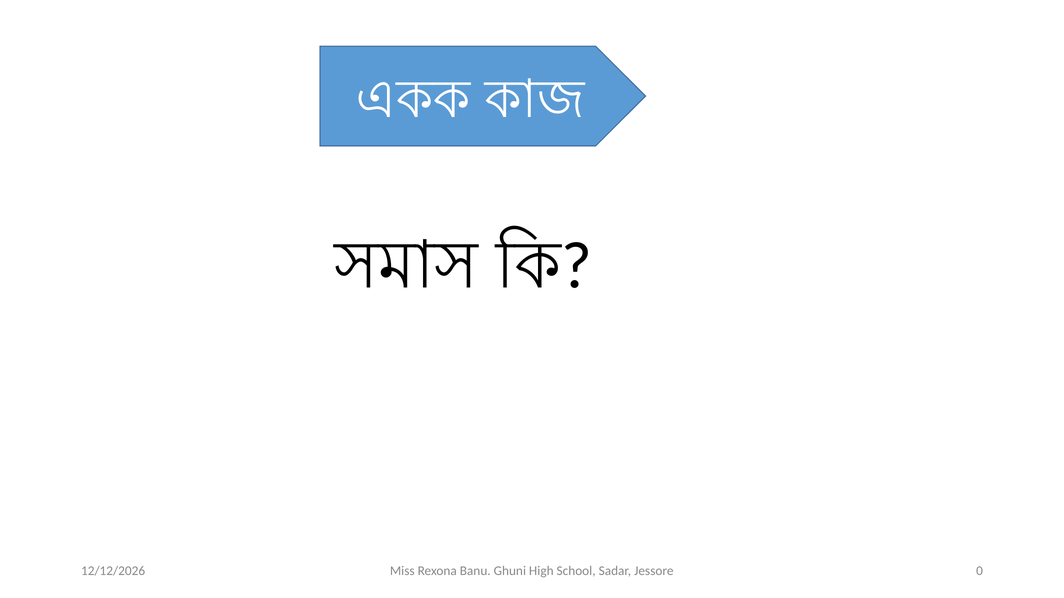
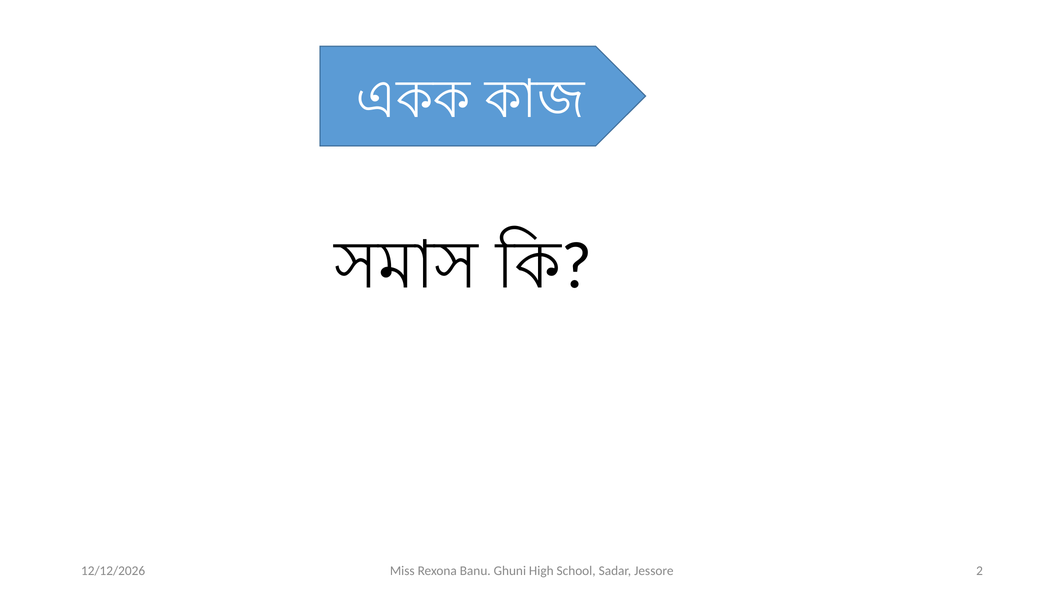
0: 0 -> 2 (980, 571)
